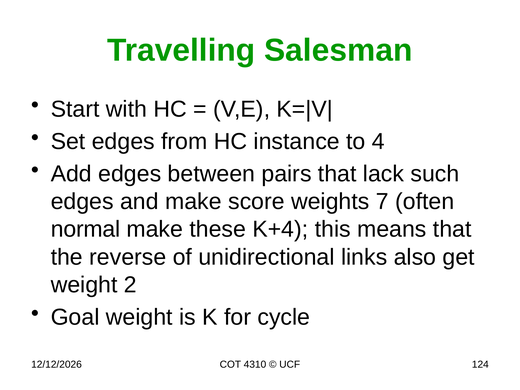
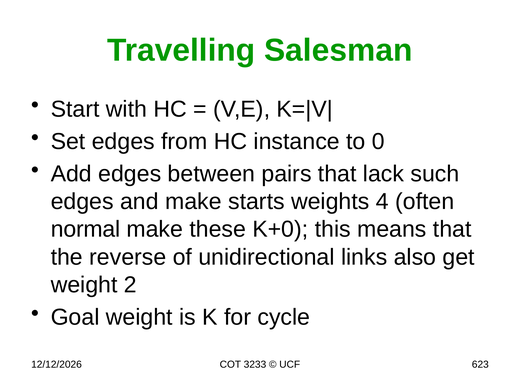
4: 4 -> 0 (378, 141)
score: score -> starts (256, 202)
7: 7 -> 4 (382, 202)
K+4: K+4 -> K+0 (280, 229)
4310: 4310 -> 3233 (255, 365)
124: 124 -> 623 (480, 365)
